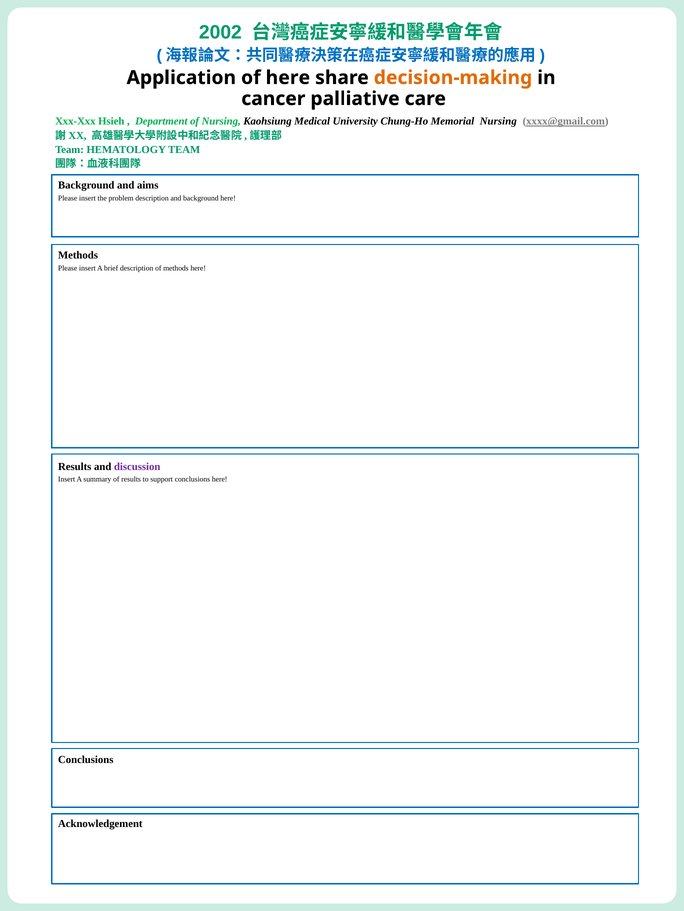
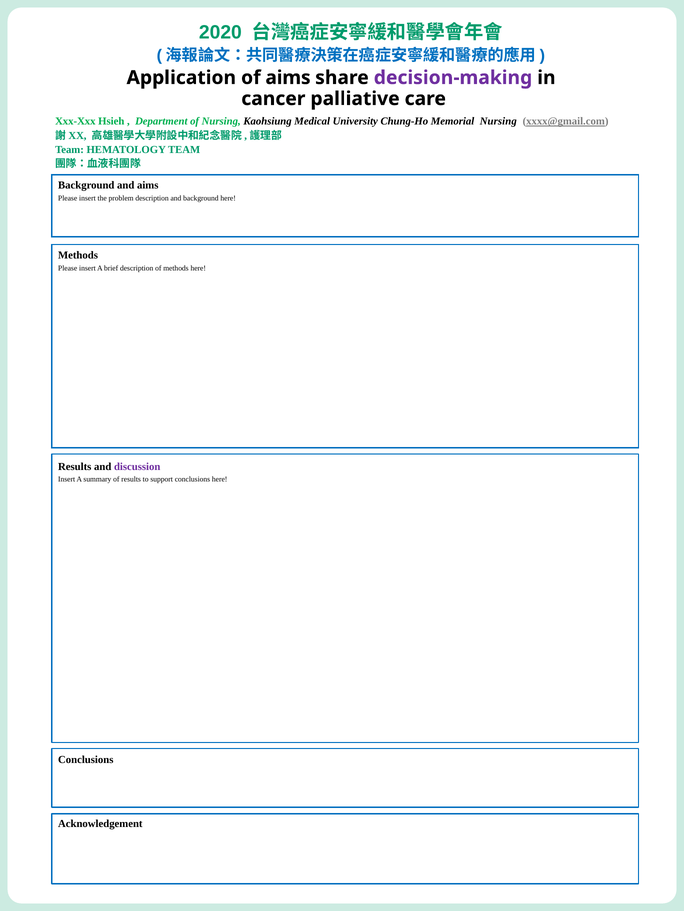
2002: 2002 -> 2020 (220, 33)
of here: here -> aims (288, 78)
decision-making colour: orange -> purple (453, 78)
